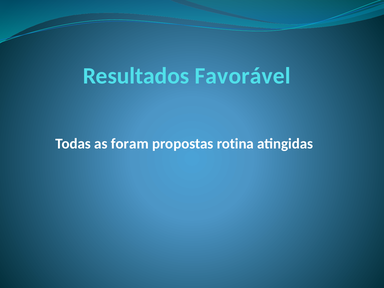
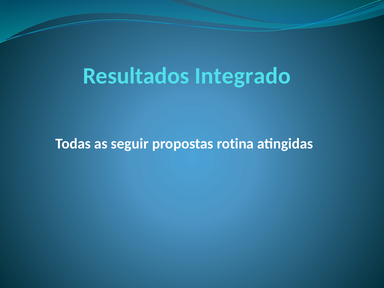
Favorável: Favorável -> Integrado (243, 76)
foram: foram -> seguir (130, 144)
